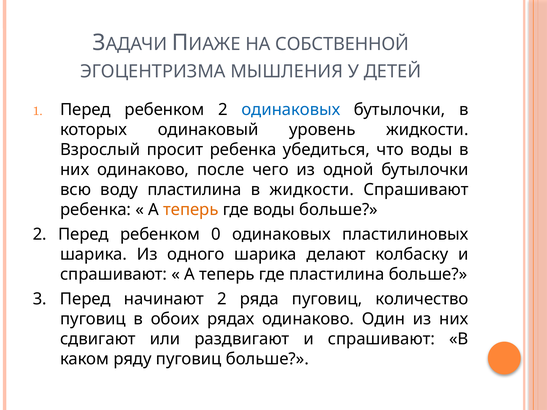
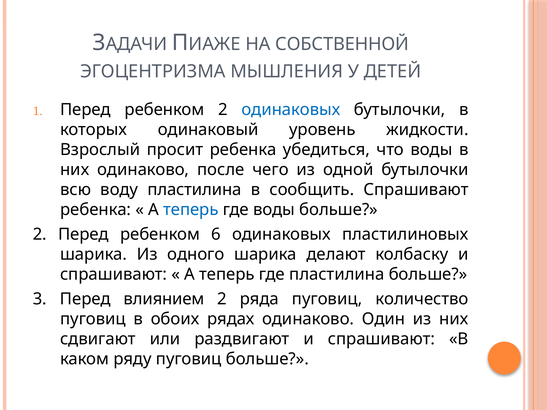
в жидкости: жидкости -> сообщить (312, 190)
теперь colour: orange -> blue (191, 210)
0: 0 -> 6 (216, 234)
начинают: начинают -> влиянием (164, 299)
